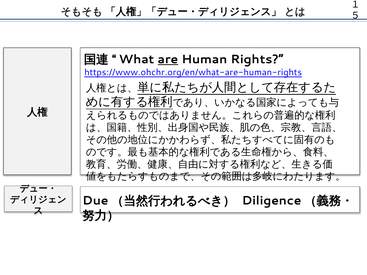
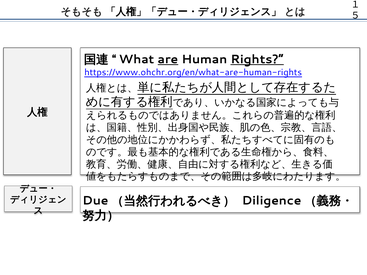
Rights underline: none -> present (257, 59)
